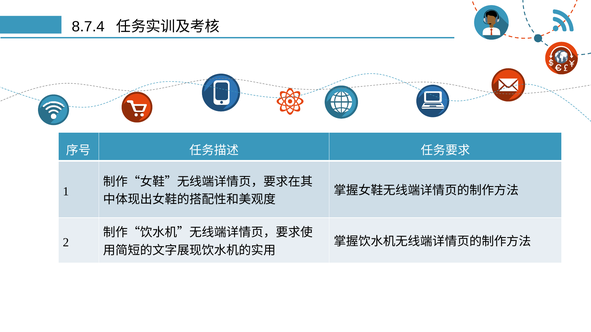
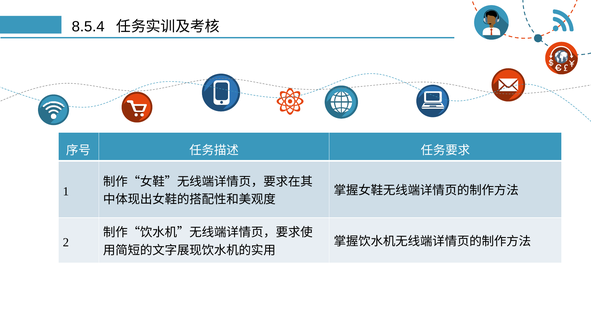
8.7.4: 8.7.4 -> 8.5.4 (88, 27)
